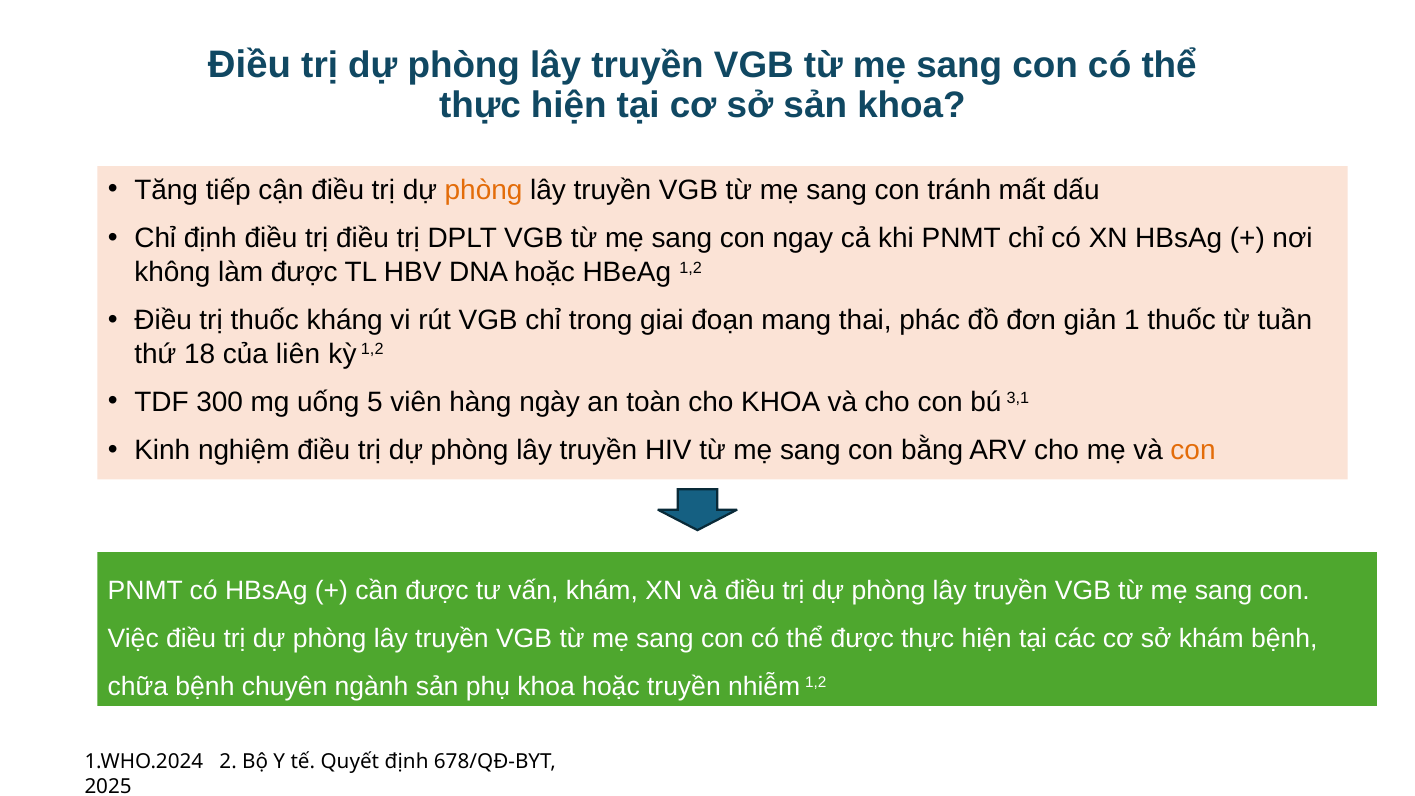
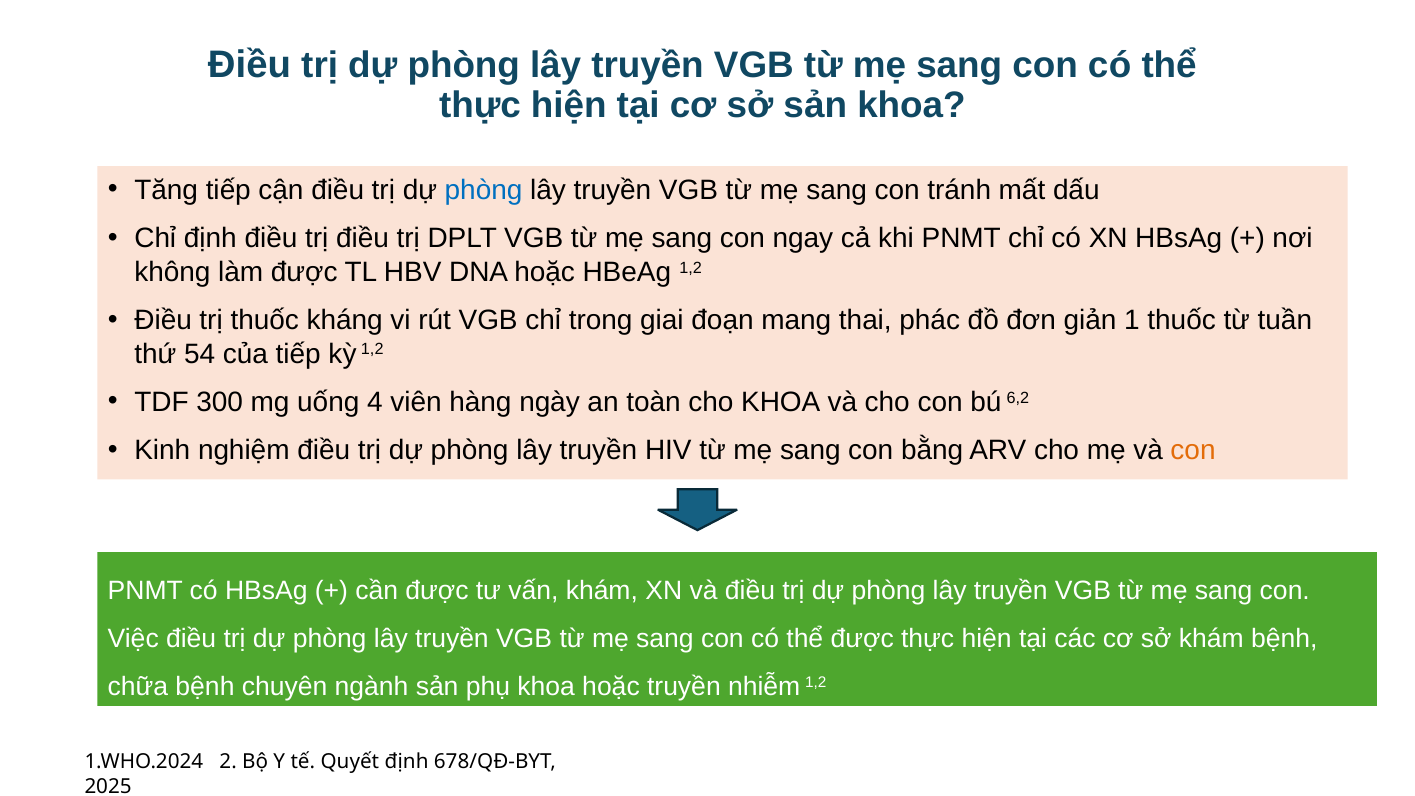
phòng colour: orange -> blue (484, 190)
18: 18 -> 54 (200, 354)
của liên: liên -> tiếp (298, 354)
5: 5 -> 4 (375, 402)
3,1: 3,1 -> 6,2 (1018, 398)
